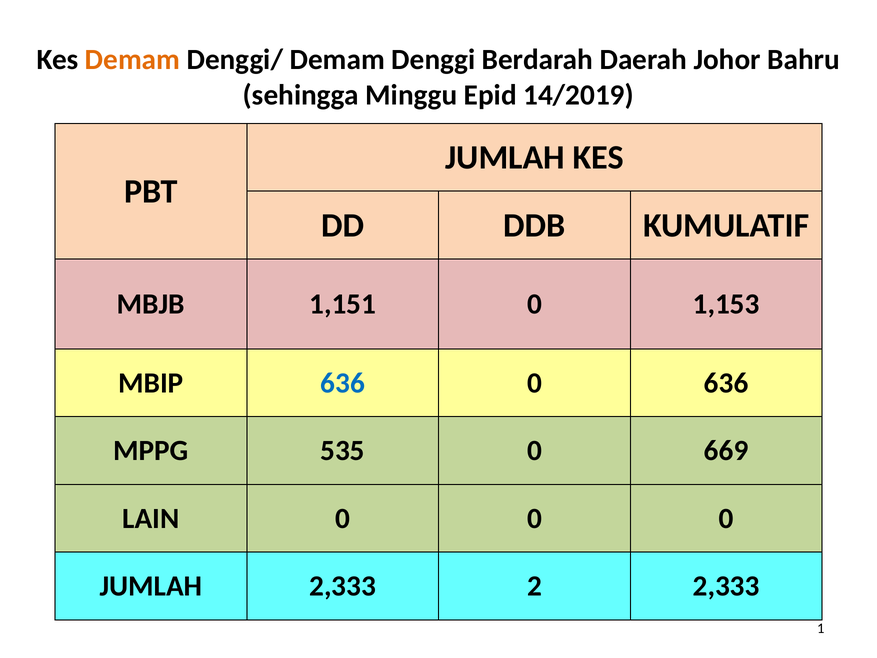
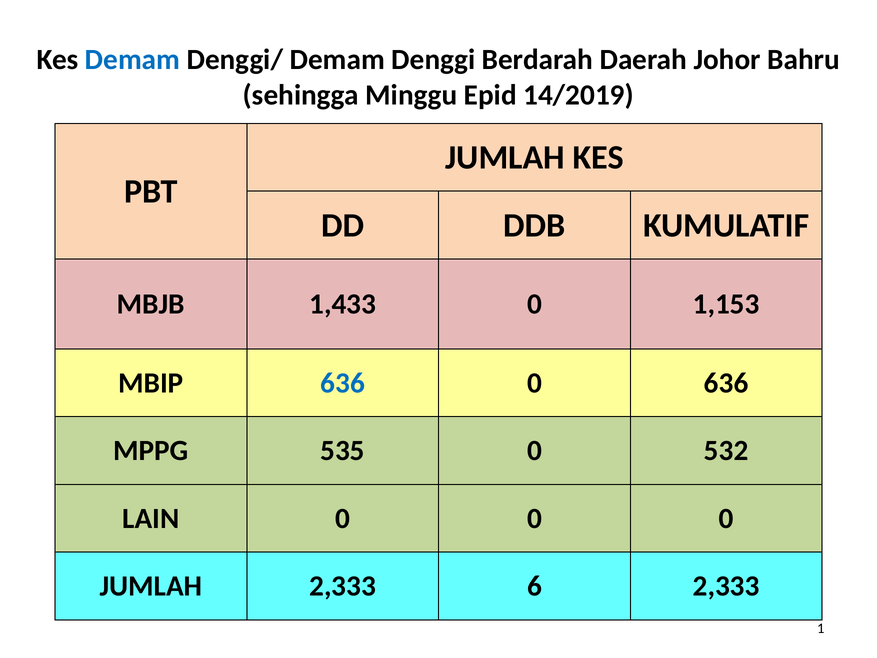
Demam colour: orange -> blue (132, 60)
1,151: 1,151 -> 1,433 (343, 304)
669: 669 -> 532 (726, 451)
2: 2 -> 6 (534, 586)
